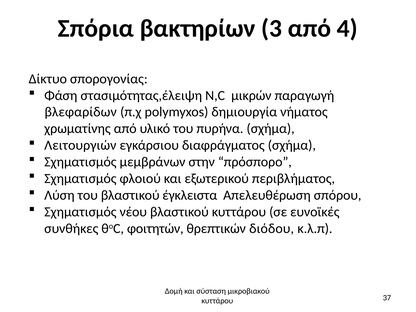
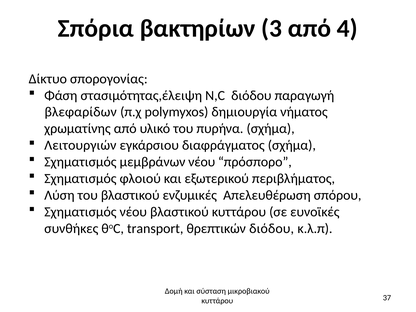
μικρών: μικρών -> διόδου (251, 95)
μεμβράνων στην: στην -> νέου (202, 162)
έγκλειστα: έγκλειστα -> ενζυμικές (190, 195)
φοιτητών: φοιτητών -> transport (155, 229)
